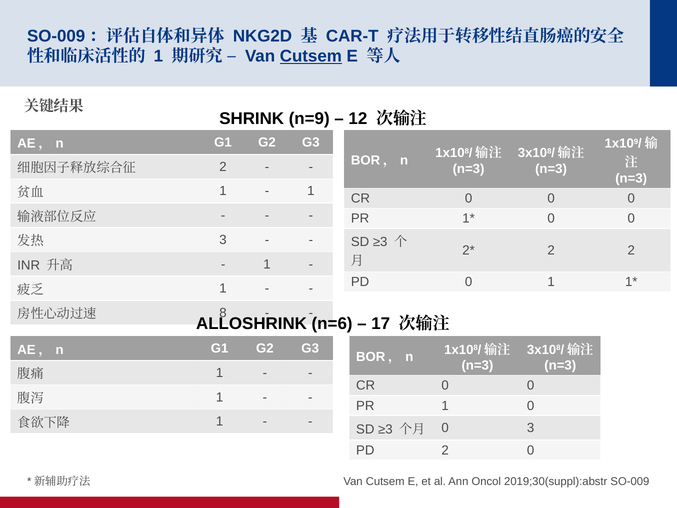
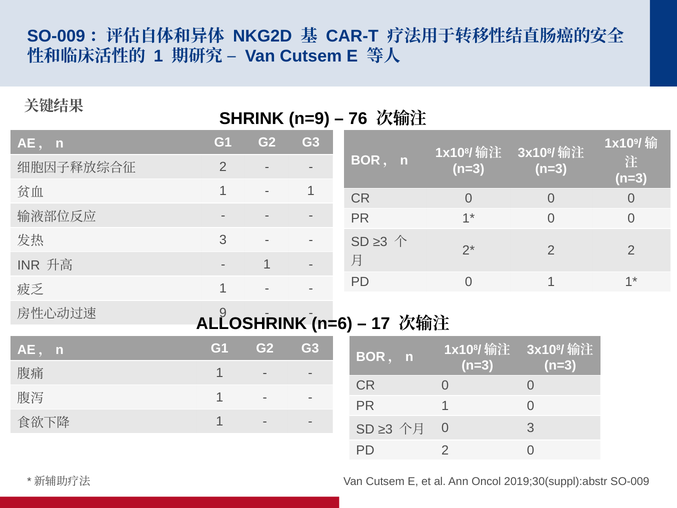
Cutsem underline: present -> none (311, 56)
12: 12 -> 76 (358, 119)
8: 8 -> 9 (223, 313)
